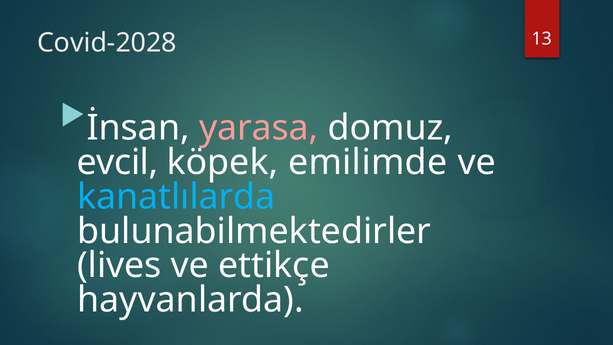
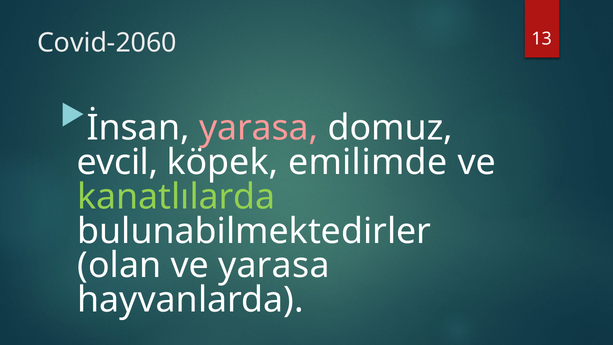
Covid-2028: Covid-2028 -> Covid-2060 (107, 43)
kanatlılarda colour: light blue -> light green (176, 197)
lives: lives -> olan (119, 265)
ve ettikçe: ettikçe -> yarasa (274, 265)
